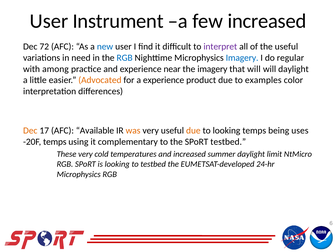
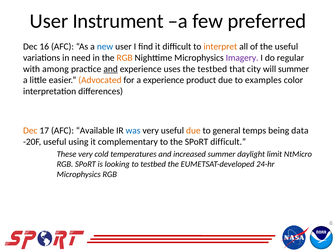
few increased: increased -> preferred (267, 21)
72: 72 -> 16 (44, 46)
interpret colour: purple -> orange (220, 46)
RGB colour: blue -> orange (125, 58)
Imagery colour: blue -> purple (242, 58)
and underline: none -> present (111, 69)
near: near -> uses (172, 69)
the imagery: imagery -> testbed (212, 69)
that will: will -> city (254, 69)
will daylight: daylight -> summer (294, 69)
was colour: orange -> blue (133, 131)
to looking: looking -> general (227, 131)
uses: uses -> data (300, 131)
-20F temps: temps -> useful (55, 142)
SPoRT testbed: testbed -> difficult (228, 142)
